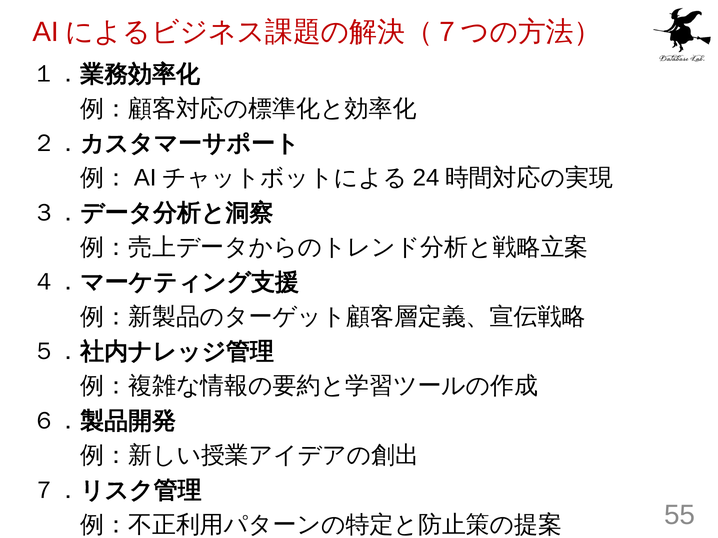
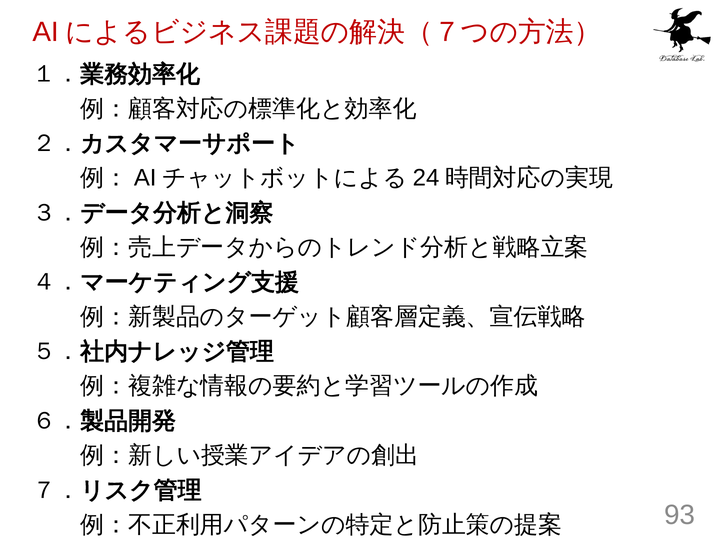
55: 55 -> 93 (680, 515)
